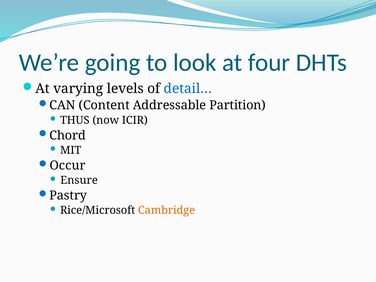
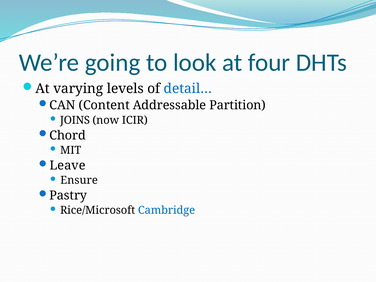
THUS: THUS -> JOINS (75, 120)
Occur: Occur -> Leave (68, 165)
Cambridge colour: orange -> blue (167, 210)
